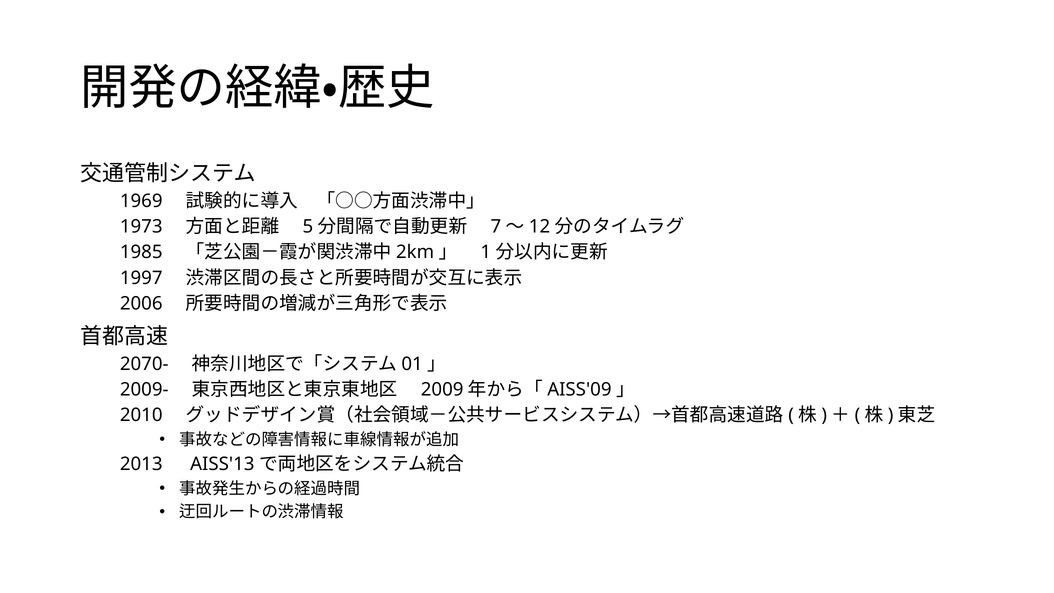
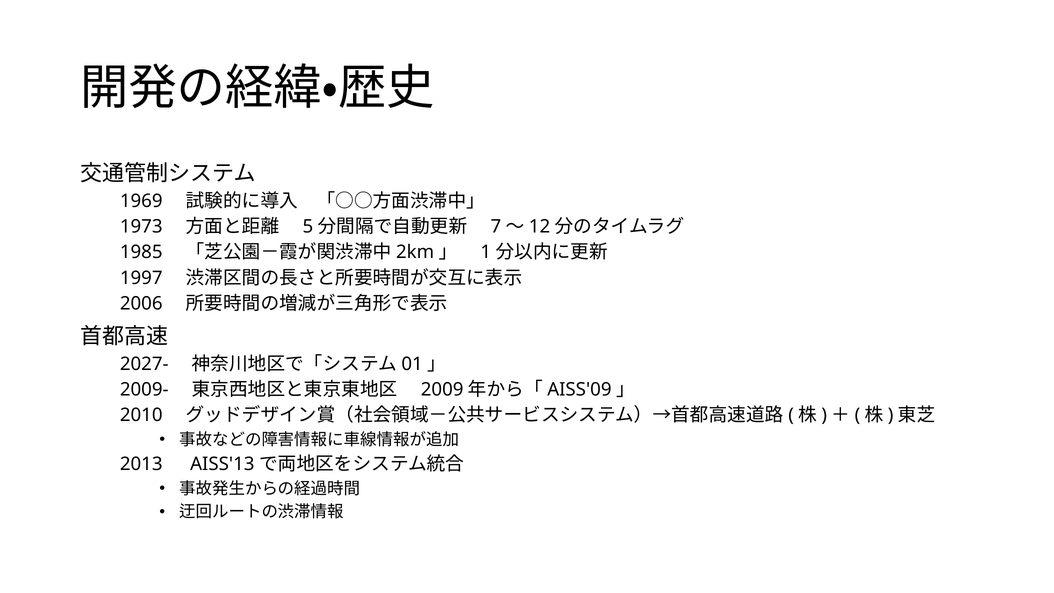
2070-: 2070- -> 2027- (144, 364)
